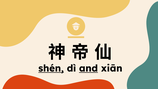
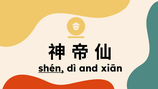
and underline: present -> none (88, 68)
